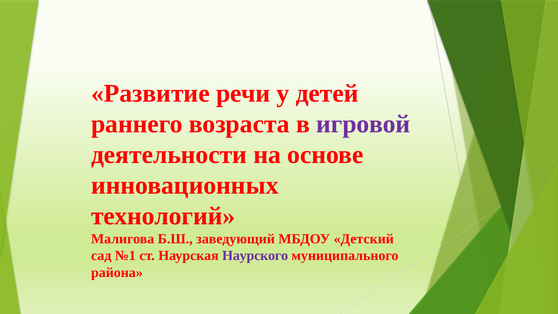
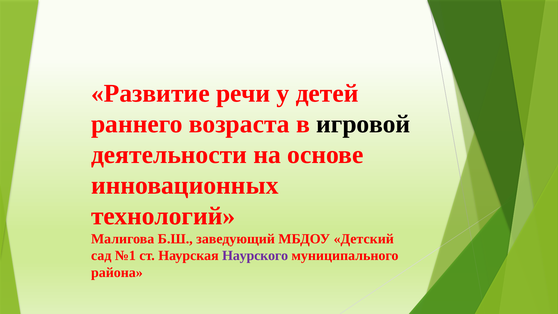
игровой colour: purple -> black (363, 124)
